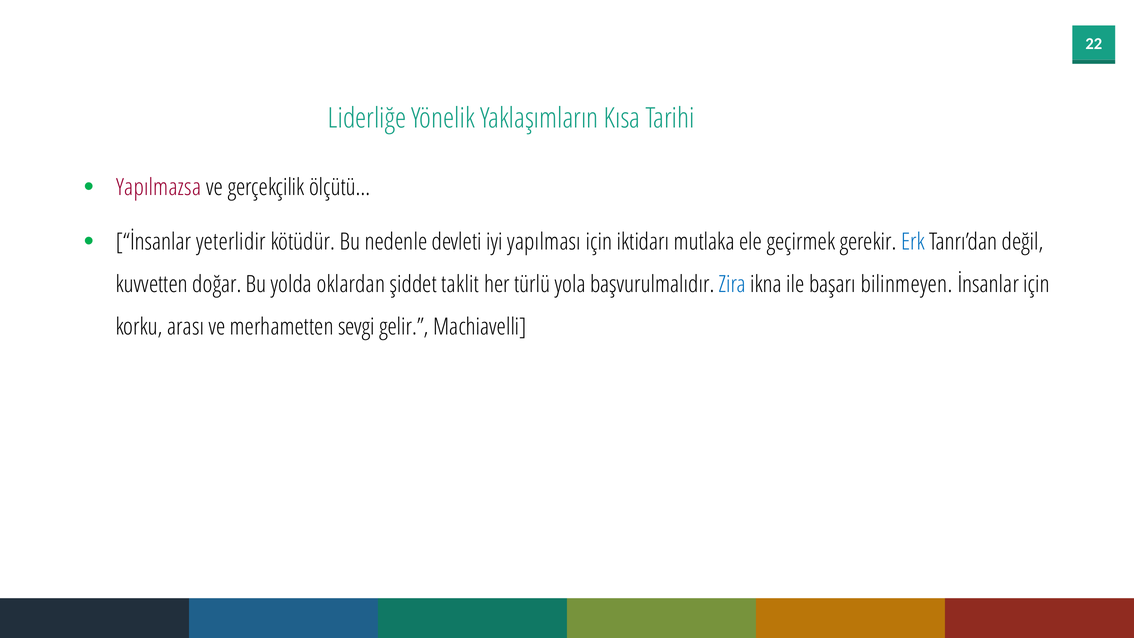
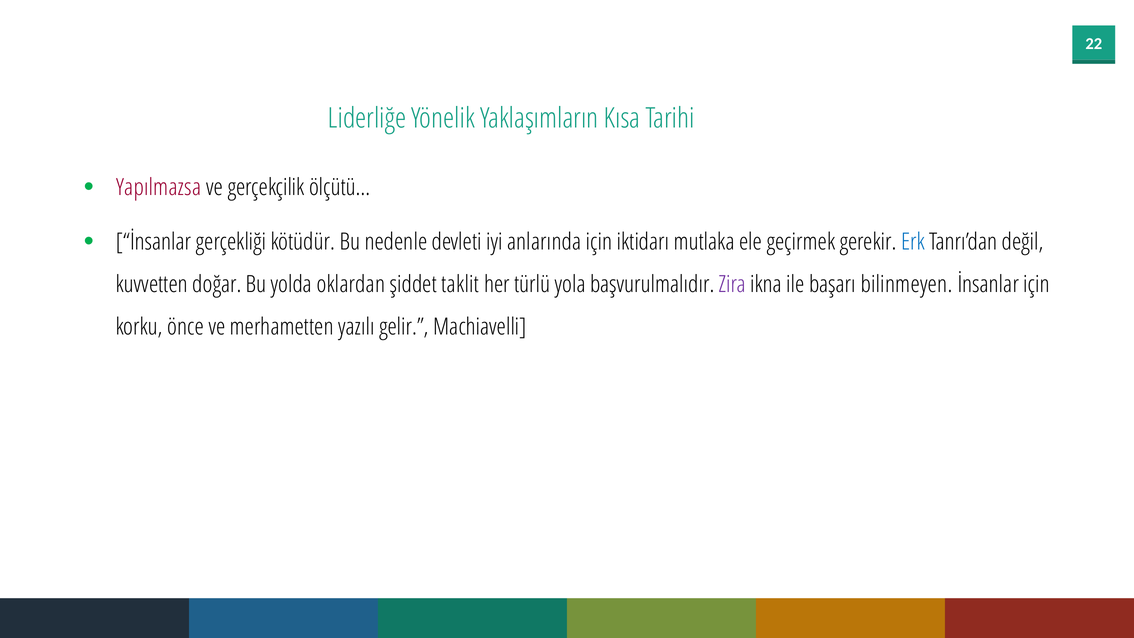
yeterlidir: yeterlidir -> gerçekliği (231, 242)
yapılması: yapılması -> anlarında (544, 242)
Zira colour: blue -> purple (732, 284)
arası: arası -> önce (186, 327)
sevgi: sevgi -> yazılı (356, 327)
